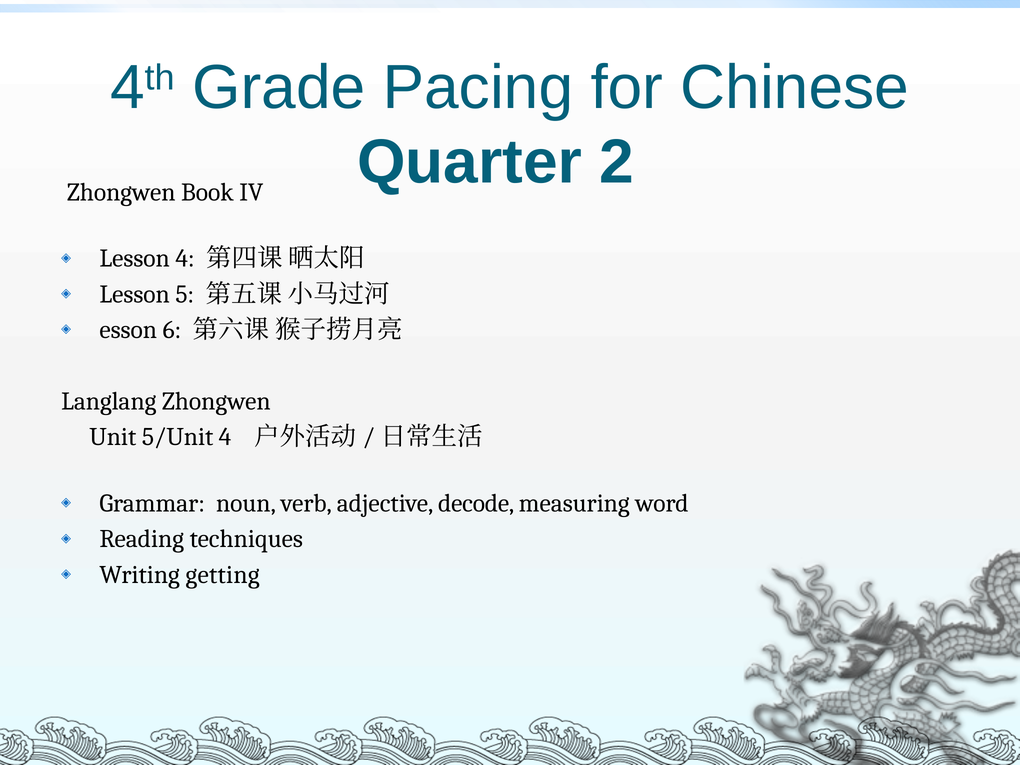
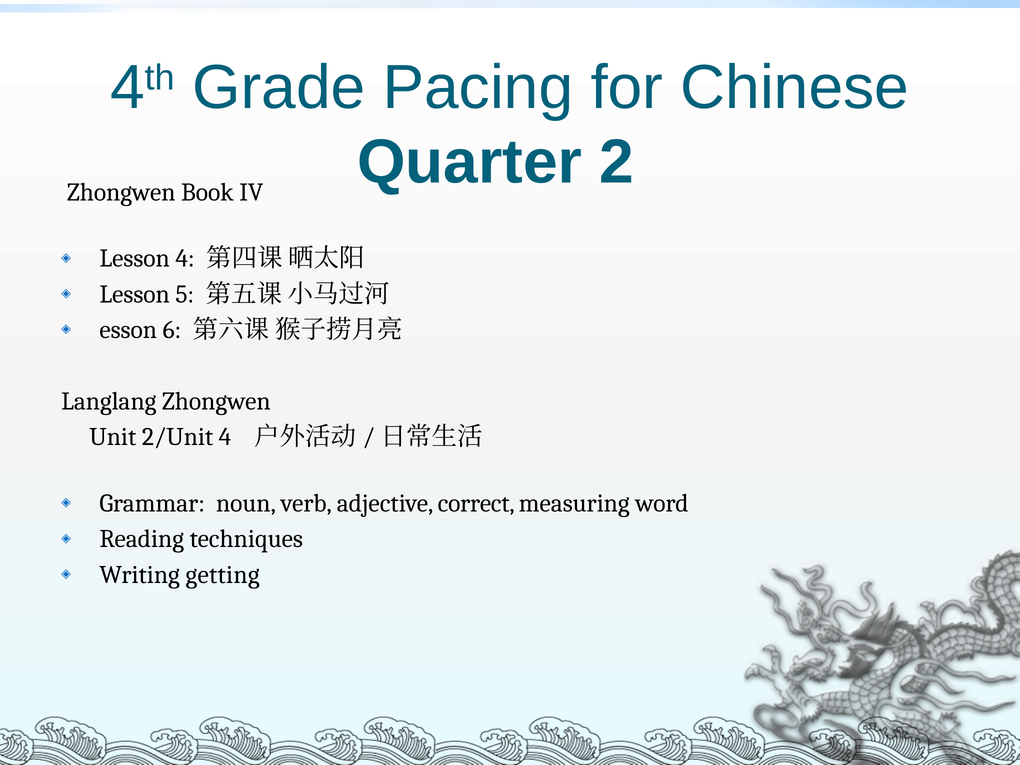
5/Unit: 5/Unit -> 2/Unit (178, 437)
decode: decode -> correct (476, 503)
